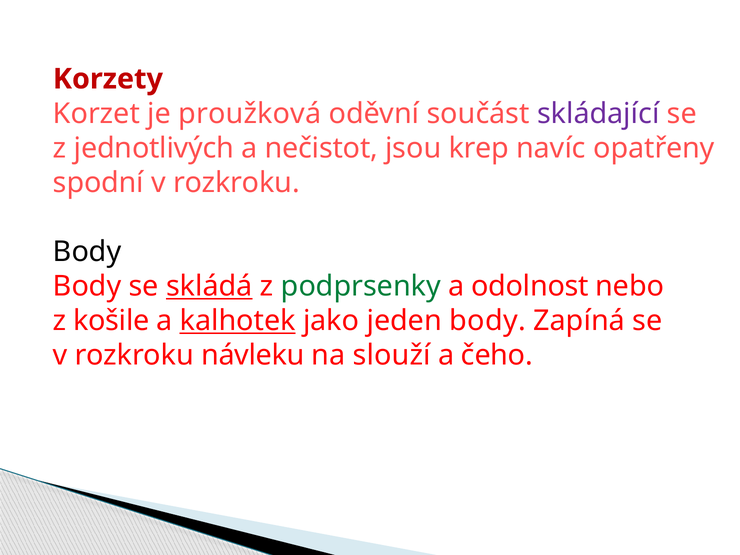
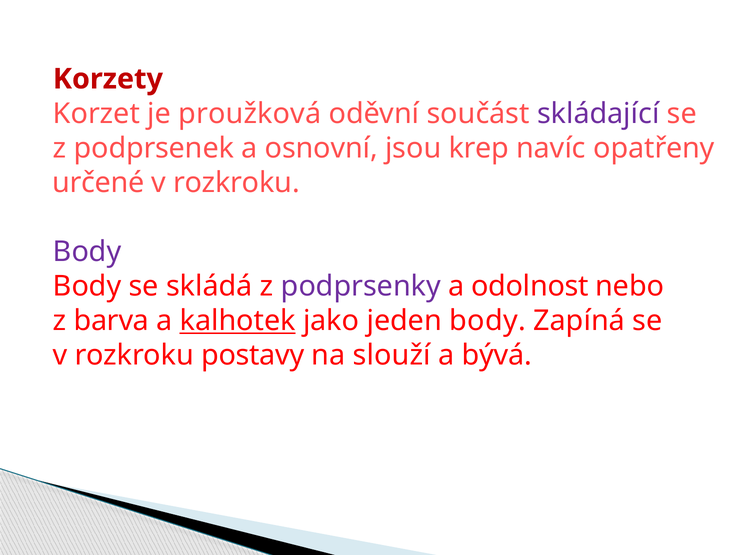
jednotlivých: jednotlivých -> podprsenek (154, 148)
nečistot: nečistot -> osnovní (321, 148)
spodní: spodní -> určené (98, 183)
Body colour: black -> purple (87, 252)
skládá underline: present -> none (209, 286)
podprsenky colour: green -> purple (361, 286)
košile: košile -> barva (111, 321)
návleku: návleku -> postavy (253, 355)
čeho: čeho -> bývá (497, 355)
